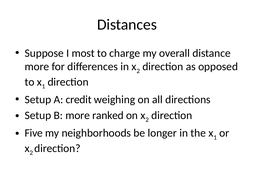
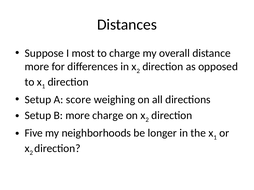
credit: credit -> score (79, 100)
more ranked: ranked -> charge (108, 116)
